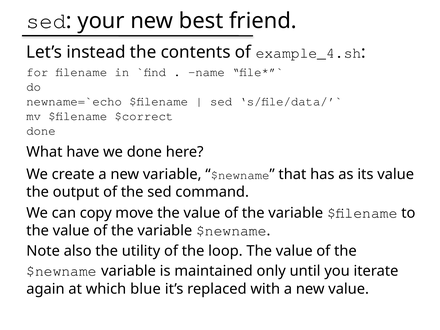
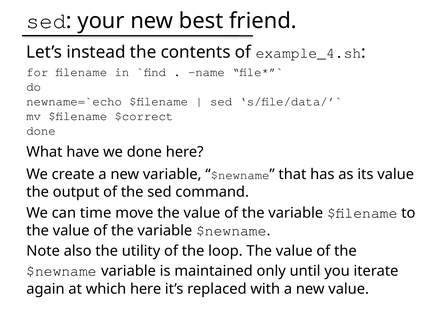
copy: copy -> time (96, 213)
which blue: blue -> here (146, 289)
